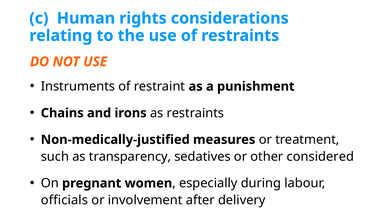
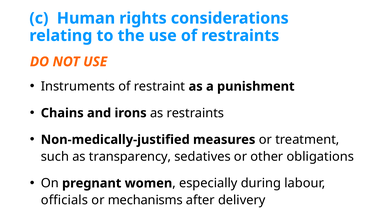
considered: considered -> obligations (320, 156)
involvement: involvement -> mechanisms (145, 200)
